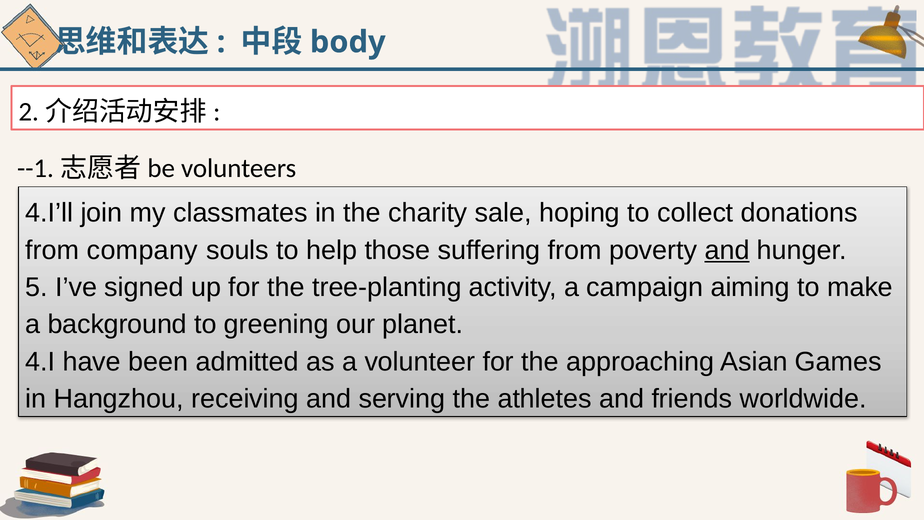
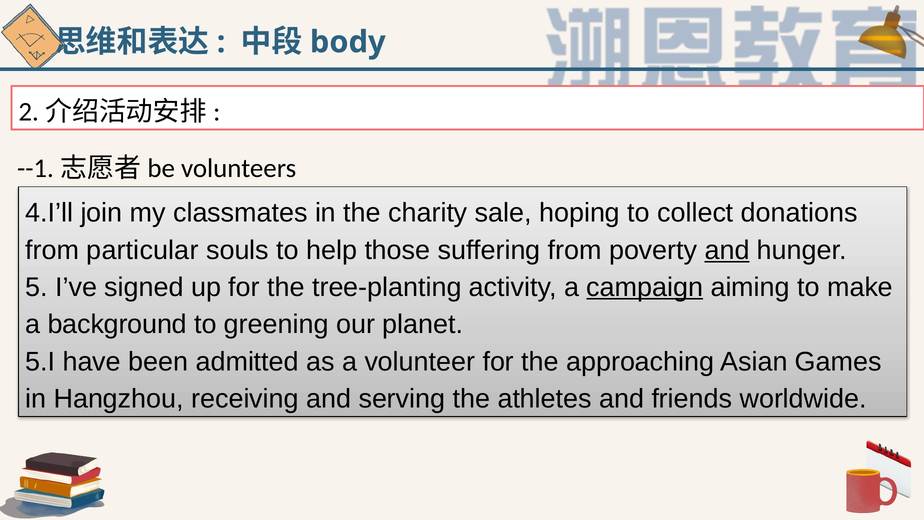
company: company -> particular (142, 250)
campaign underline: none -> present (645, 287)
4.I: 4.I -> 5.I (40, 362)
